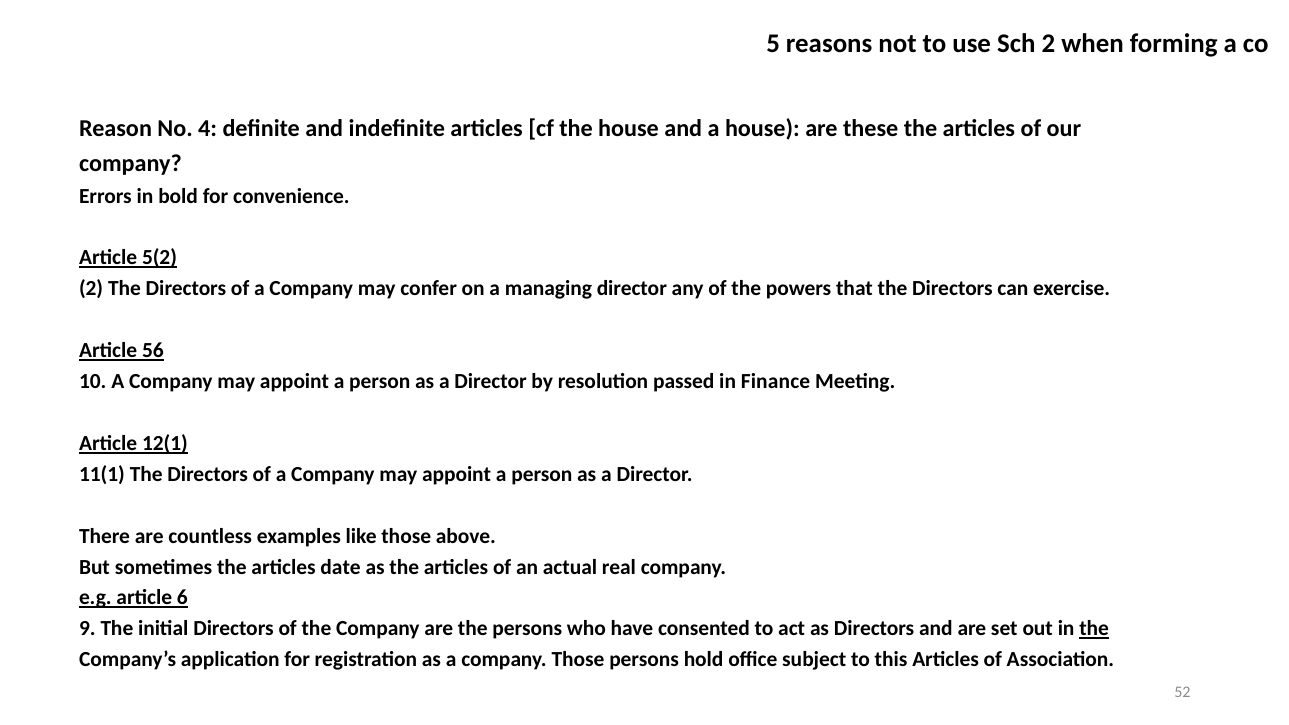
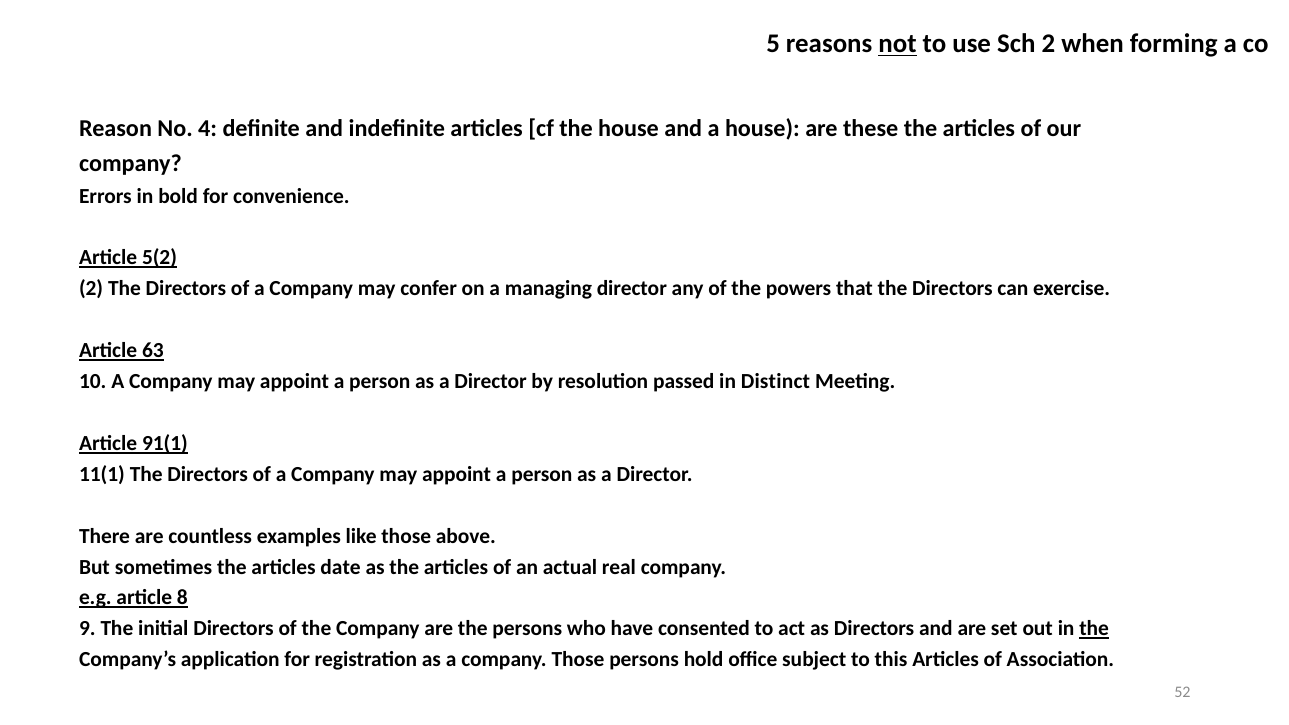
not underline: none -> present (898, 44)
56: 56 -> 63 (153, 351)
Finance: Finance -> Distinct (775, 382)
12(1: 12(1 -> 91(1 (165, 443)
6: 6 -> 8 (182, 598)
